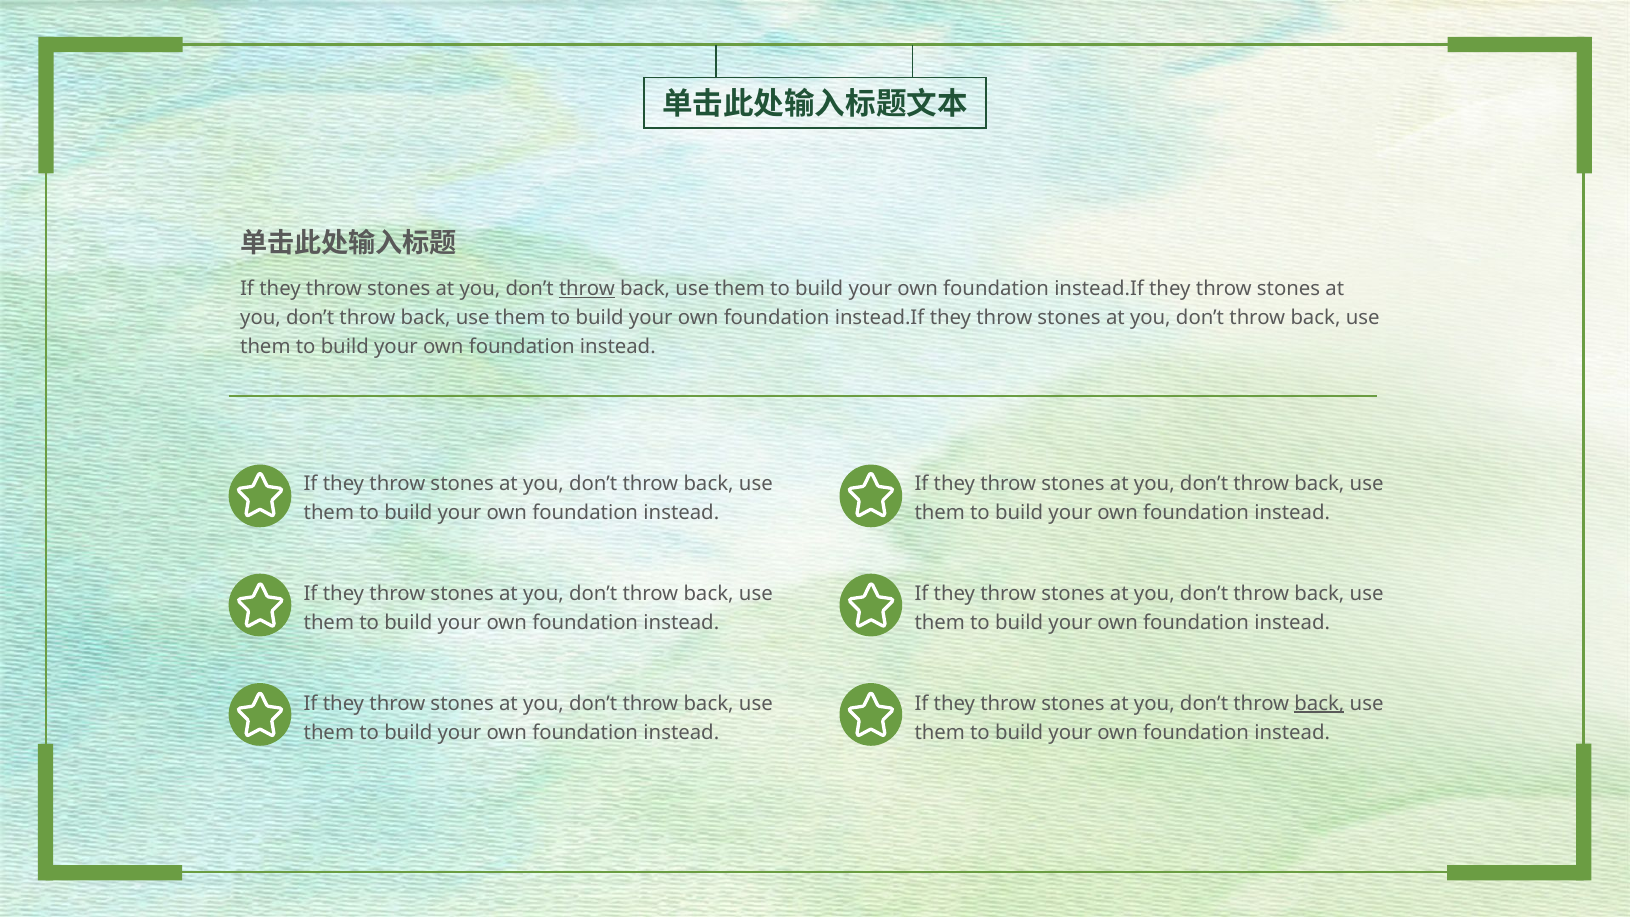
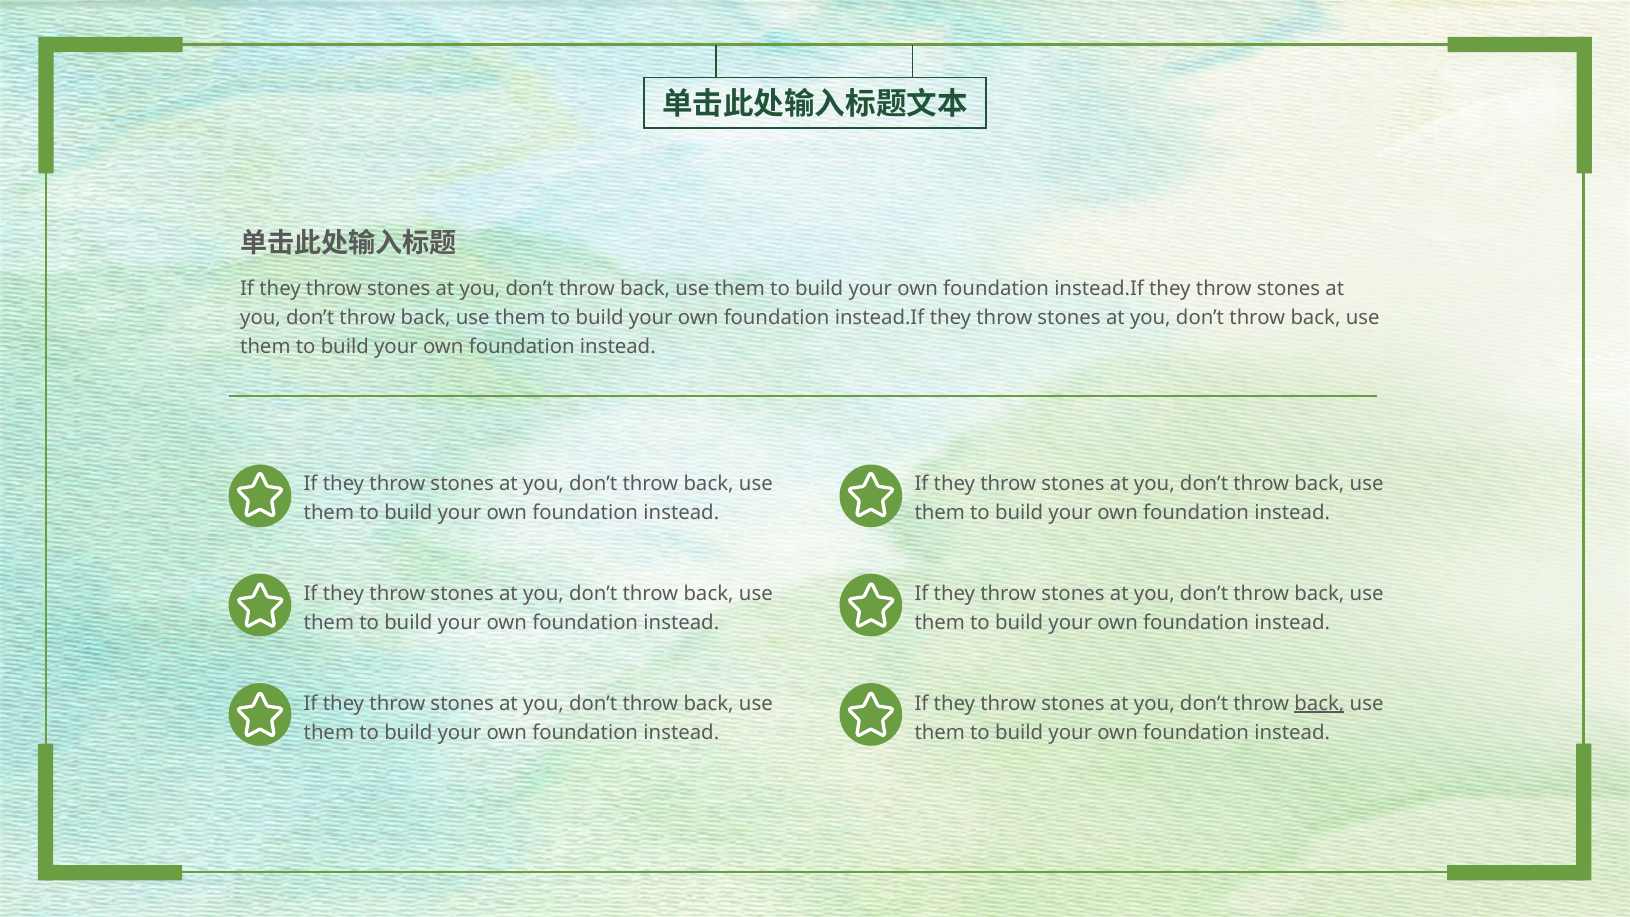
throw underline: present -> none (587, 288)
